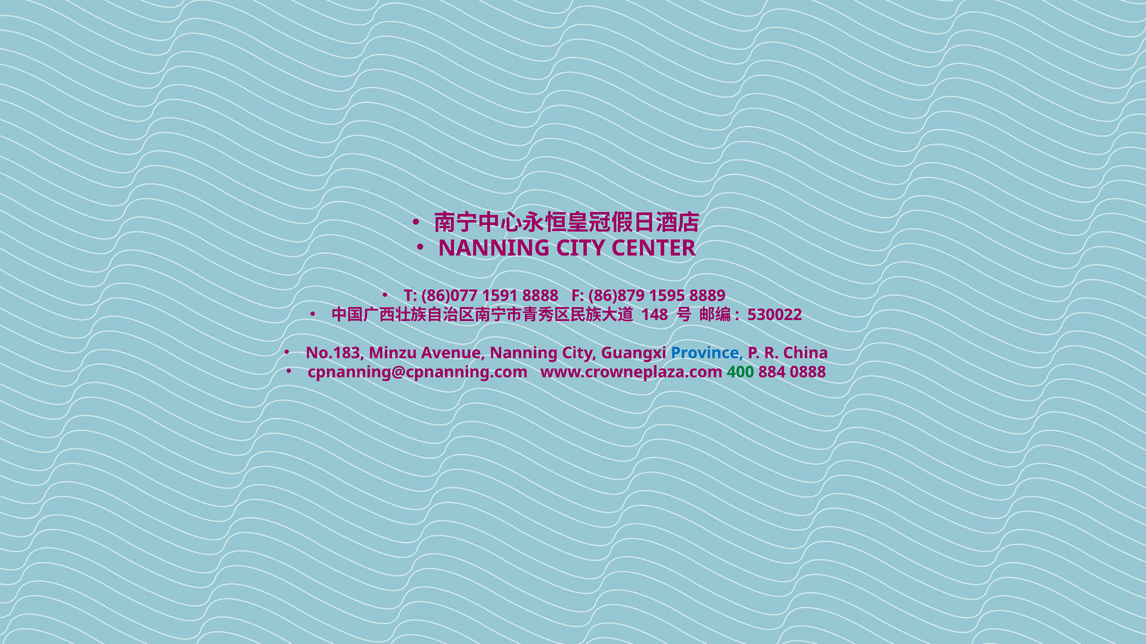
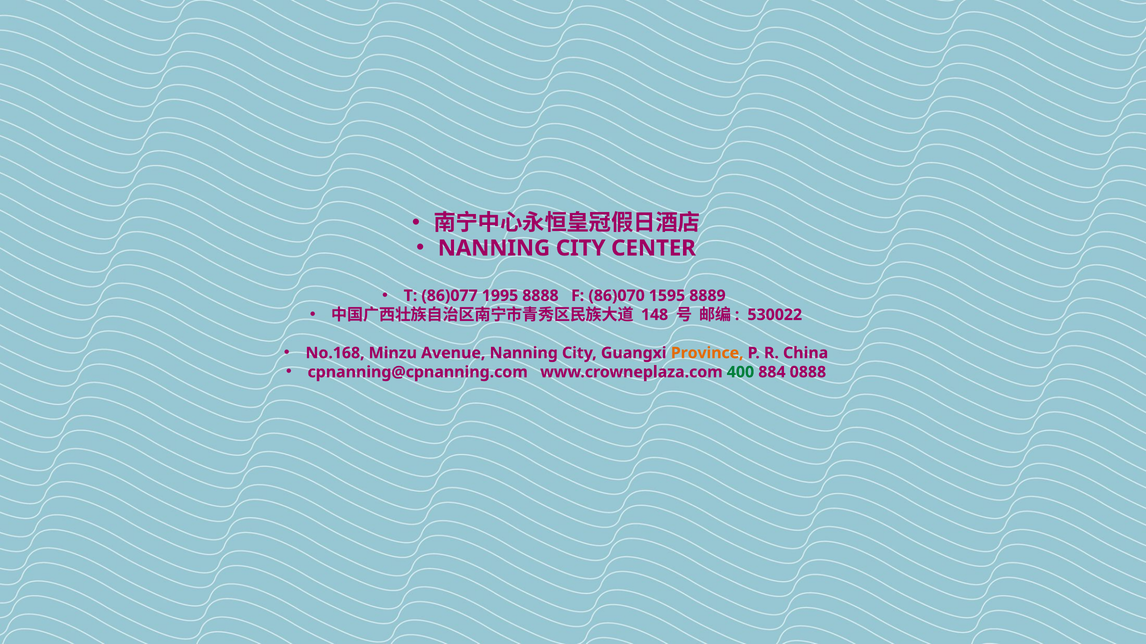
1591: 1591 -> 1995 (500, 296)
86)879: 86)879 -> 86)070 (617, 296)
No.183: No.183 -> No.168 (335, 353)
Province colour: blue -> orange (707, 353)
